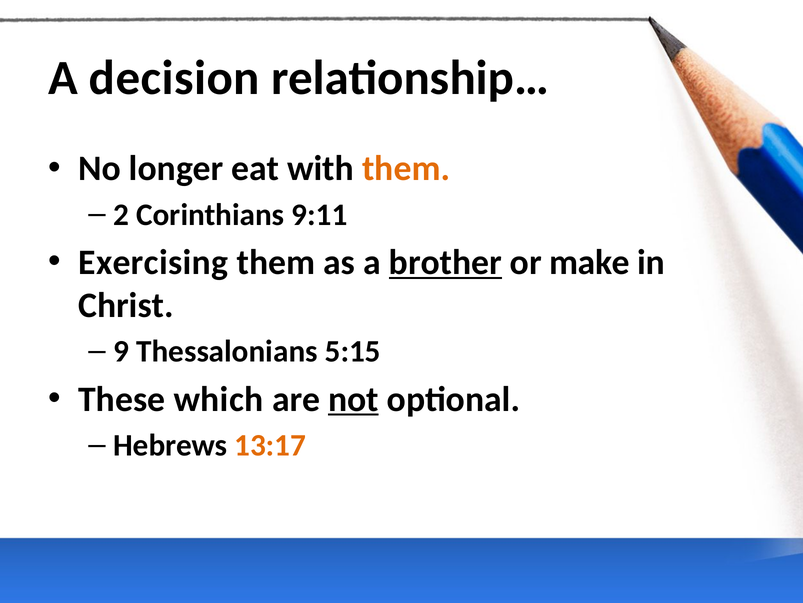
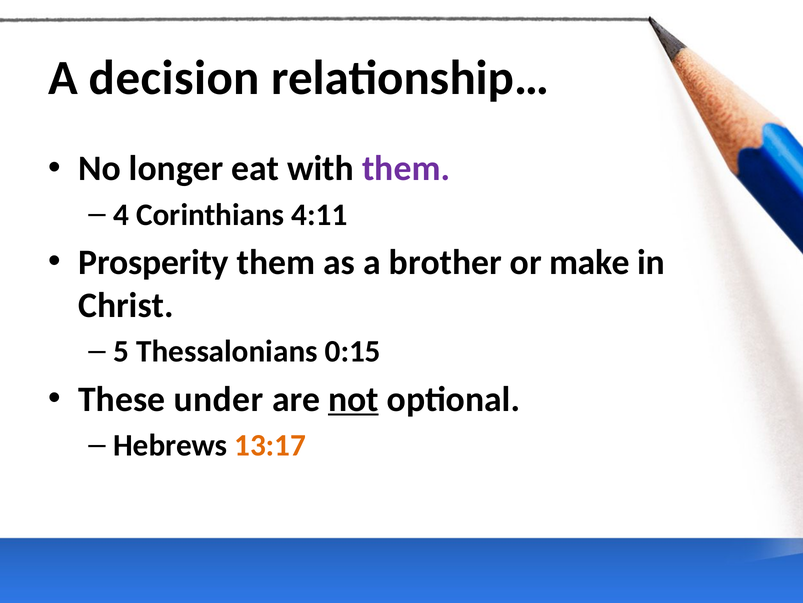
them colour: orange -> purple (406, 168)
2: 2 -> 4 (121, 215)
9:11: 9:11 -> 4:11 (319, 215)
Exercising: Exercising -> Prosperity (154, 262)
brother underline: present -> none (445, 262)
9: 9 -> 5 (121, 351)
5:15: 5:15 -> 0:15 (353, 351)
which: which -> under (218, 399)
